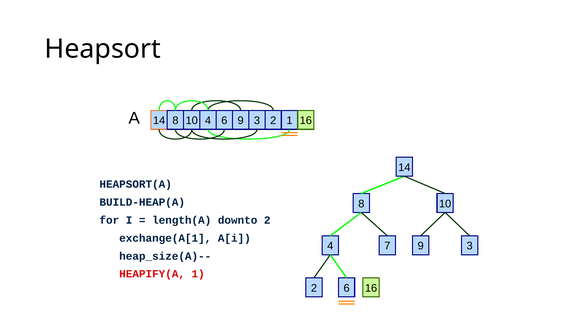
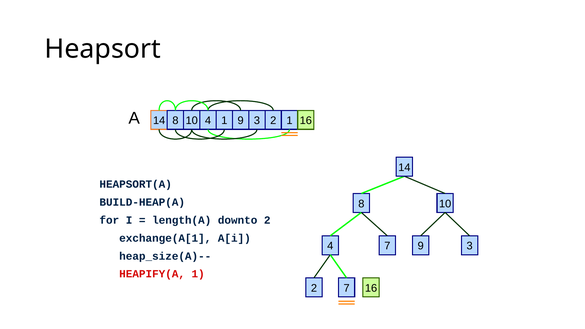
8 6: 6 -> 1 (224, 121)
2 6: 6 -> 7 (347, 288)
